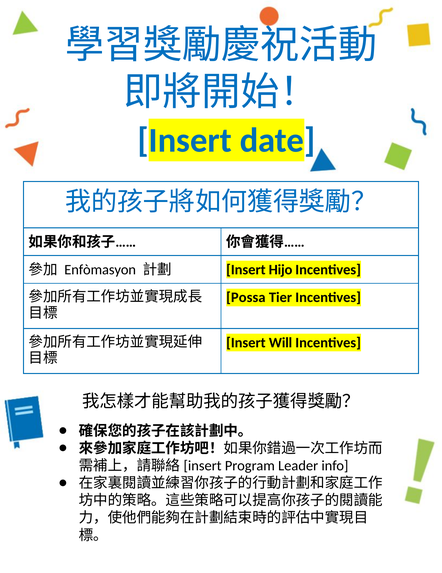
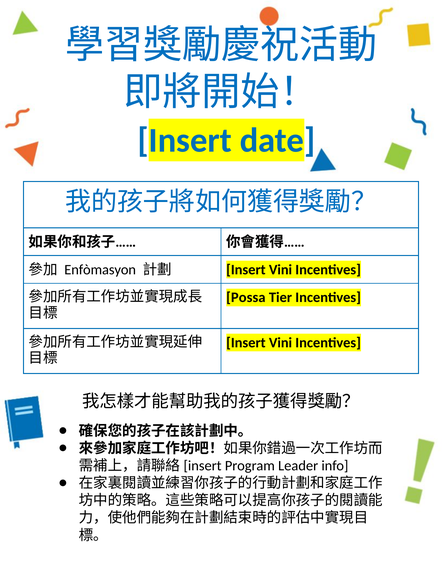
Hijo: Hijo -> Vini (281, 269)
Will: Will -> Vini (281, 342)
